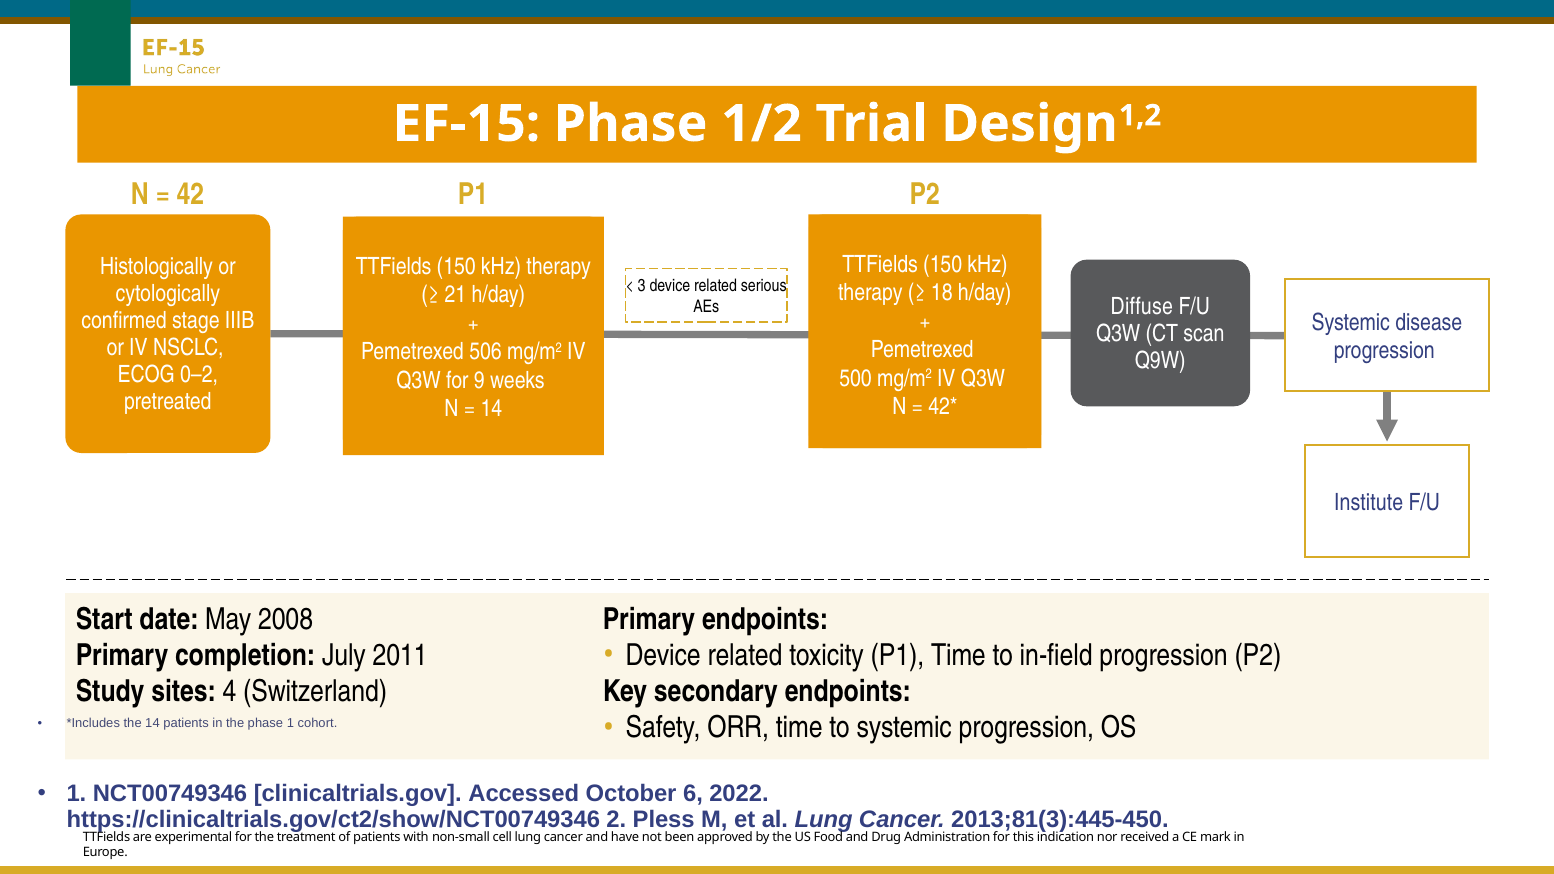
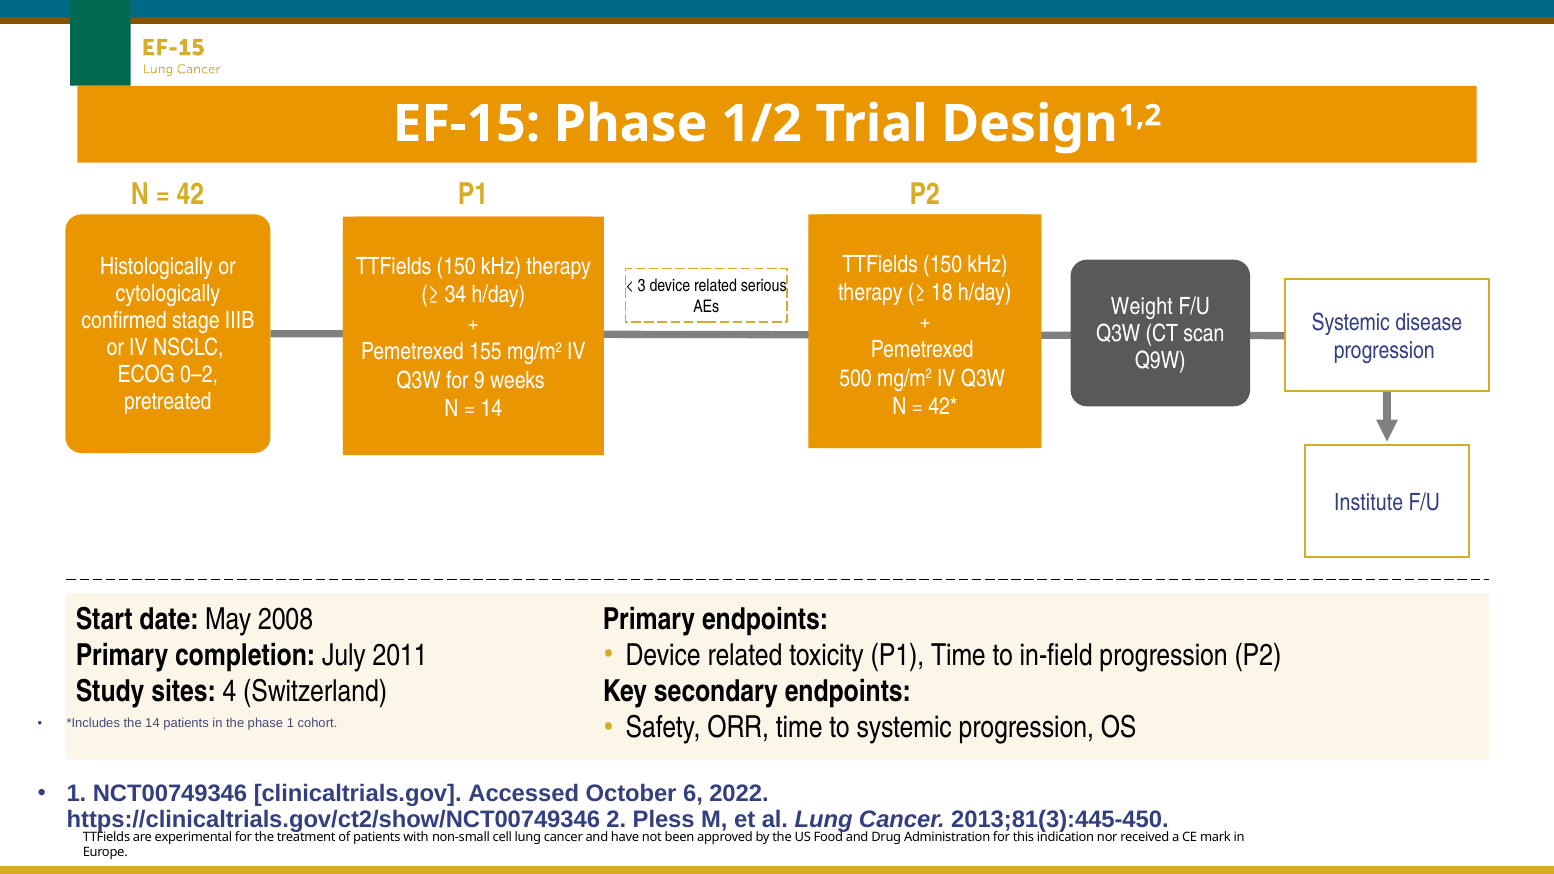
21: 21 -> 34 (455, 295)
Diffuse: Diffuse -> Weight (1142, 306)
506: 506 -> 155 (485, 352)
